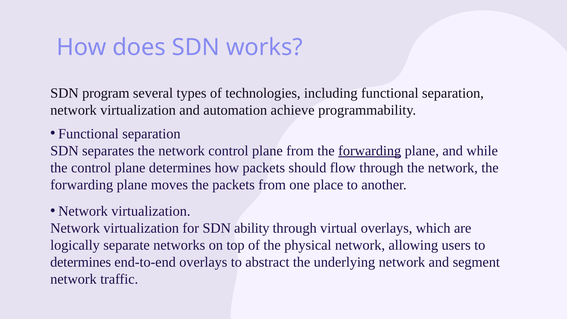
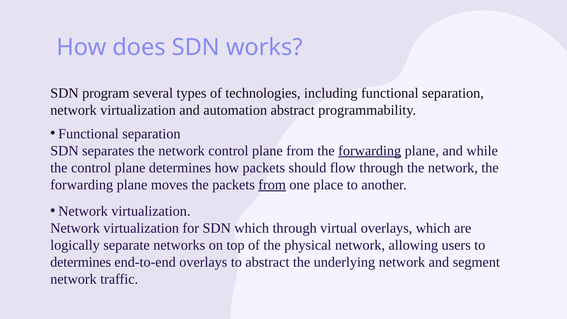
automation achieve: achieve -> abstract (293, 110)
from underline: none -> present (272, 185)
SDN ability: ability -> which (252, 228)
